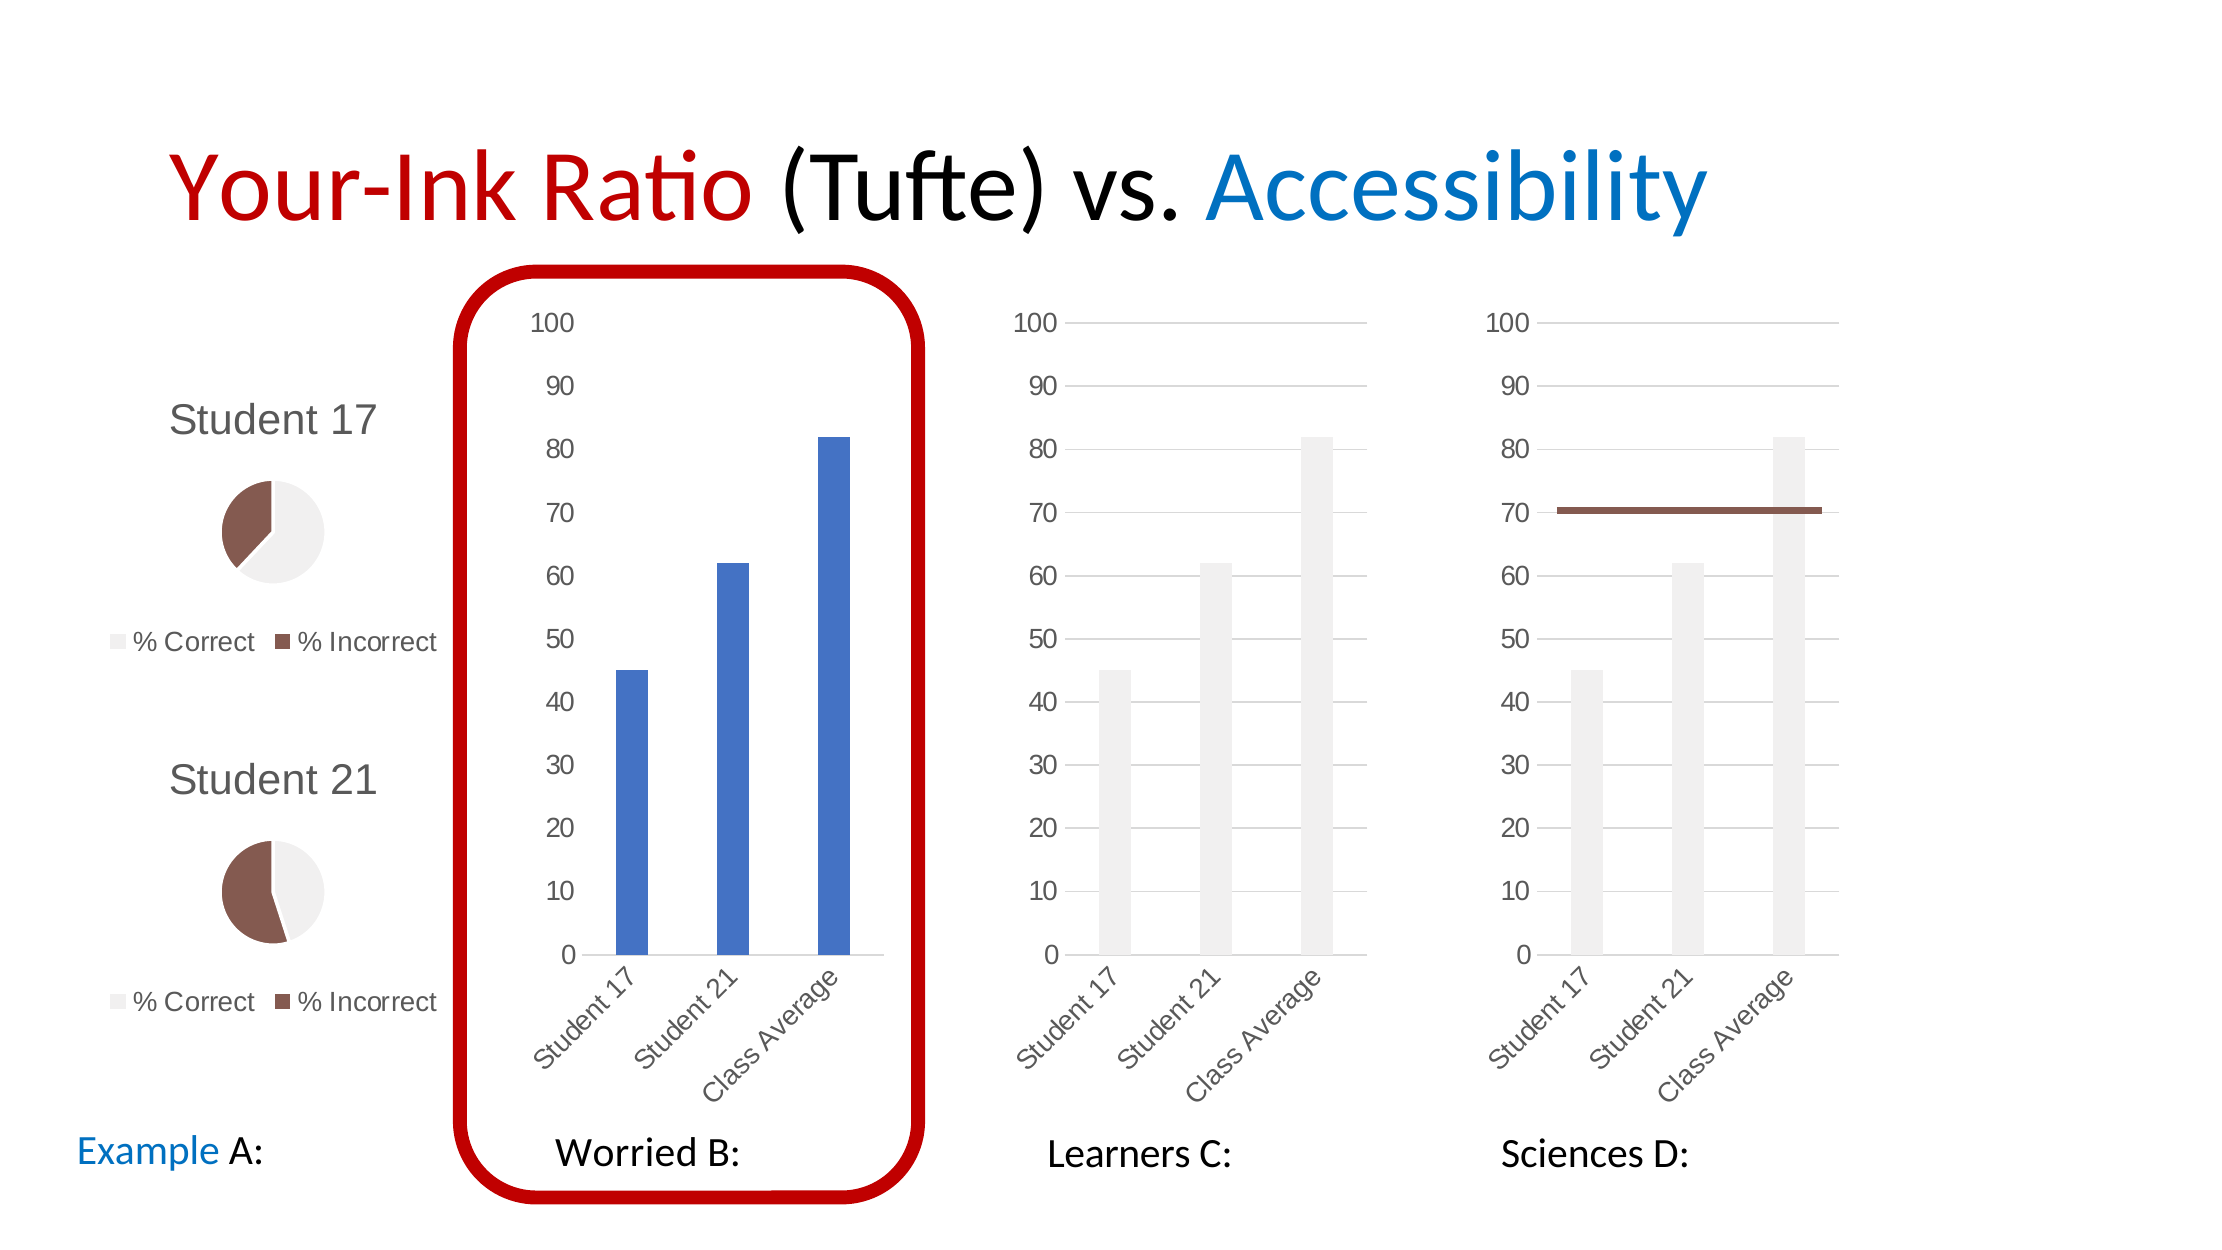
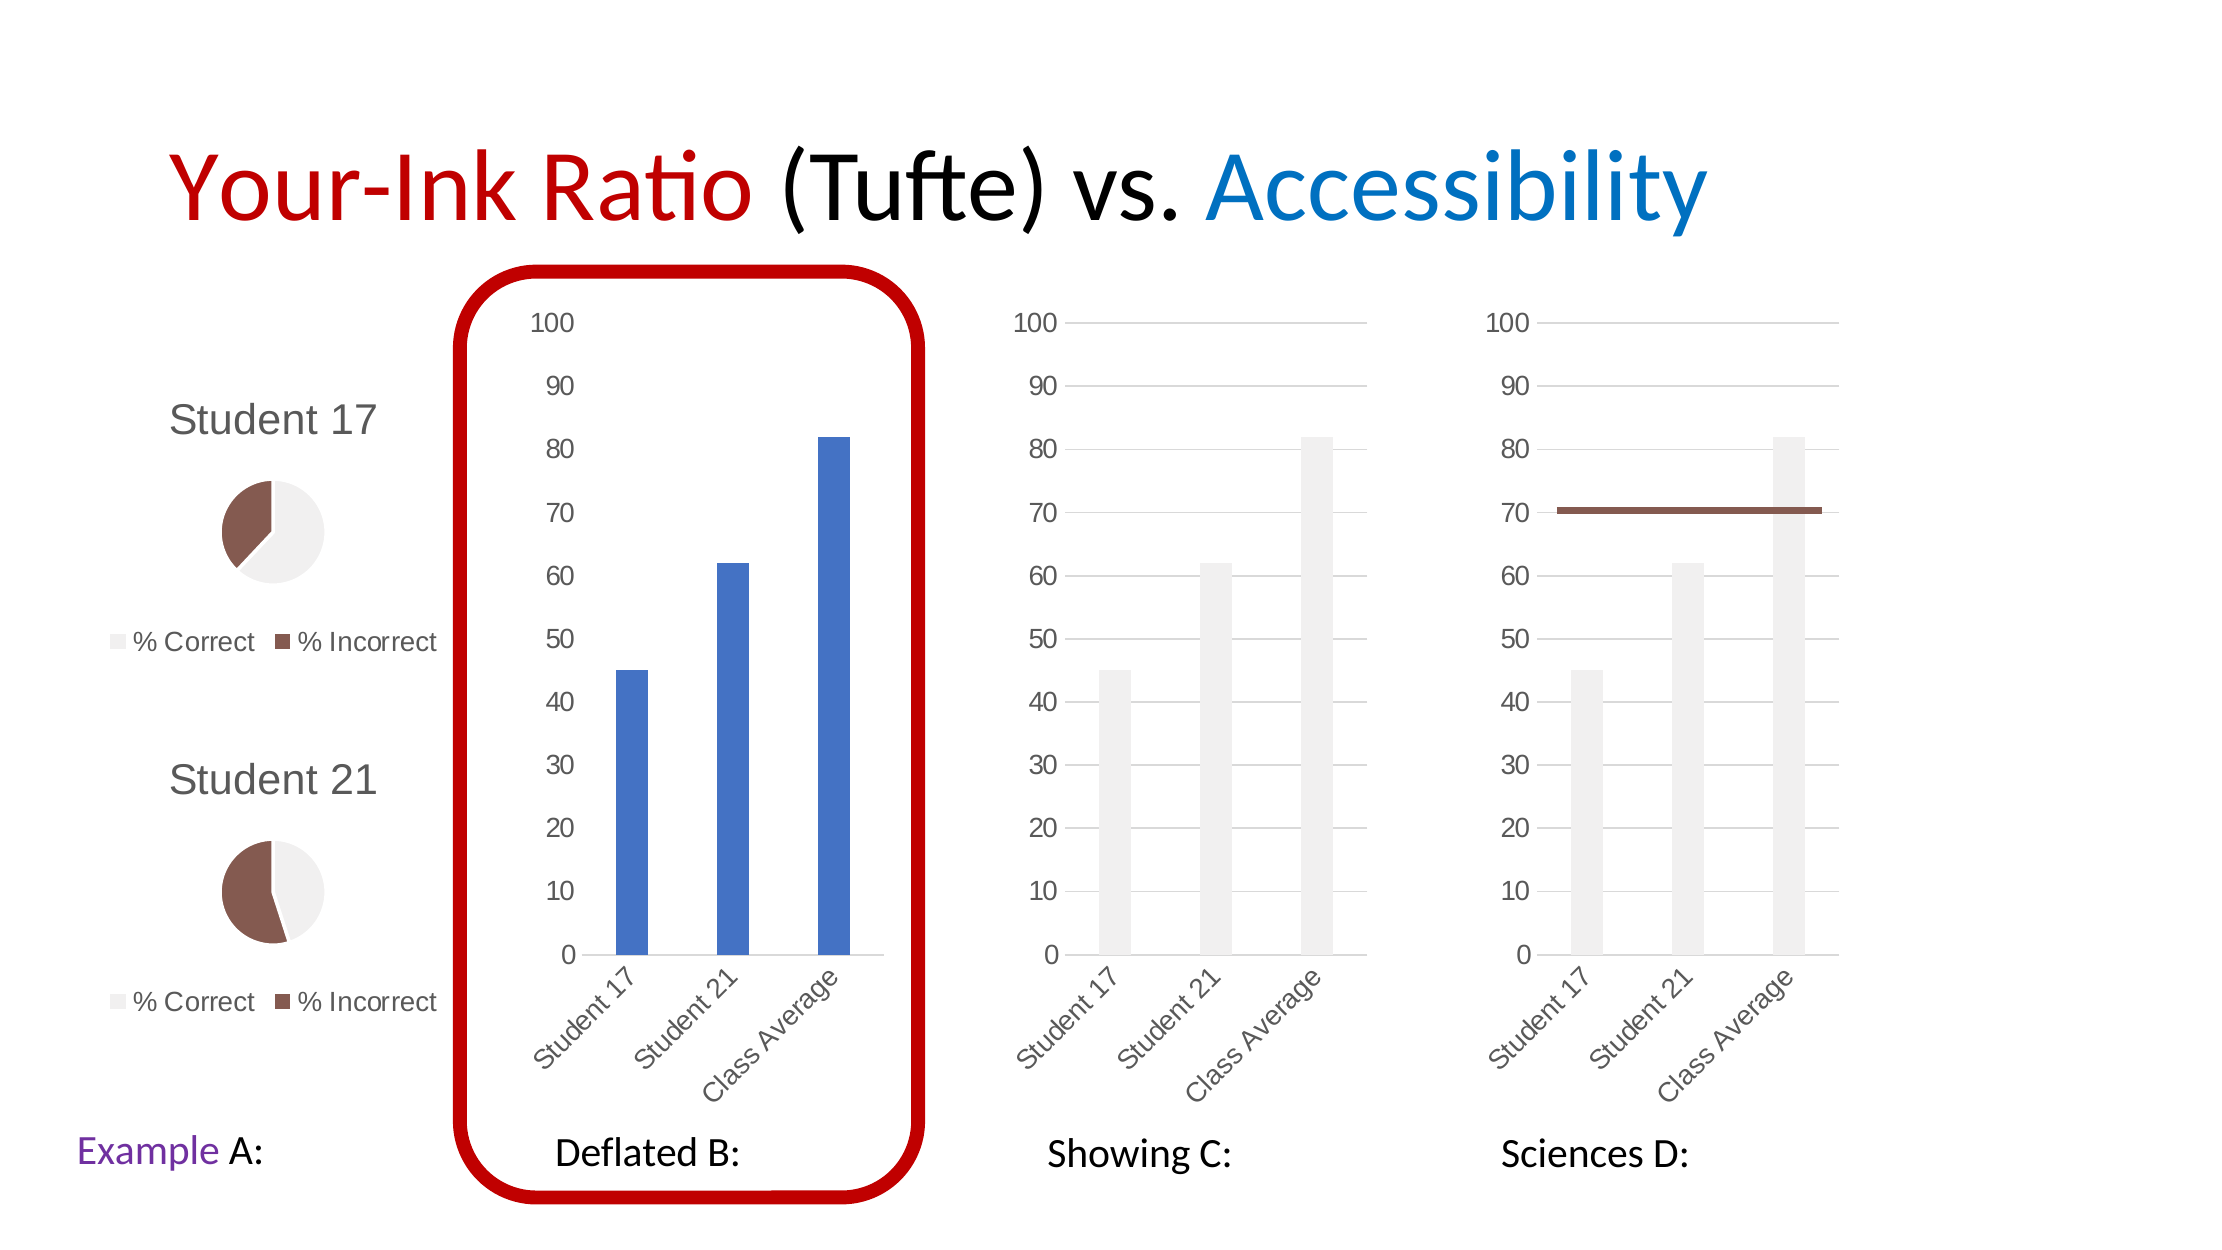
Example colour: blue -> purple (148, 1150)
Worried: Worried -> Deflated (627, 1152)
Learners: Learners -> Showing (1119, 1154)
